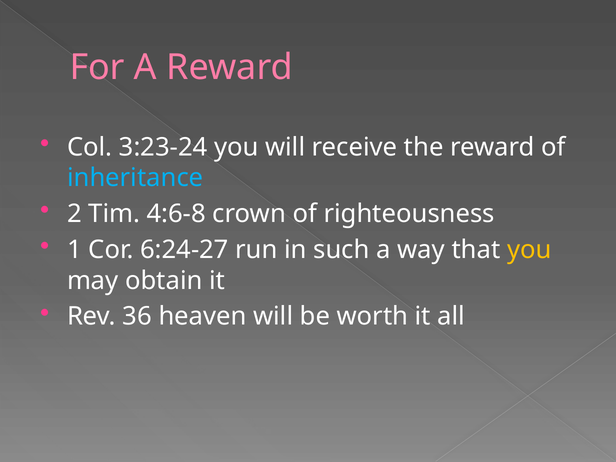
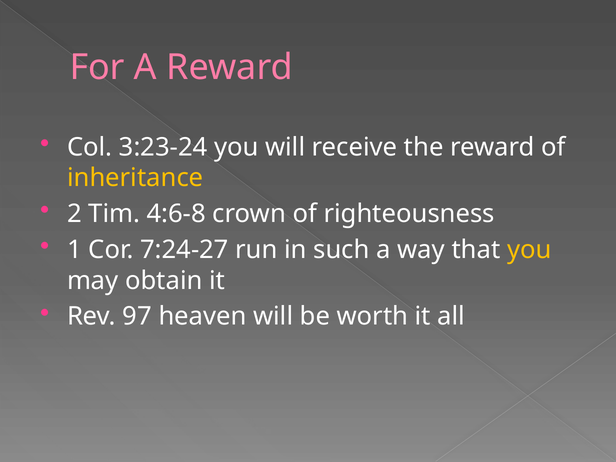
inheritance colour: light blue -> yellow (135, 178)
6:24-27: 6:24-27 -> 7:24-27 (184, 250)
36: 36 -> 97 (137, 316)
